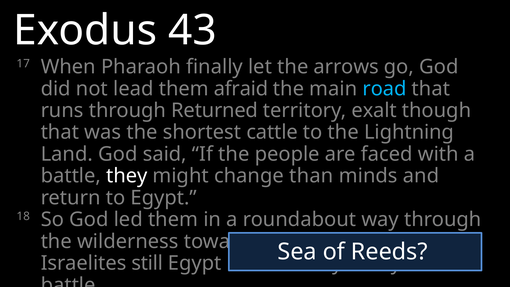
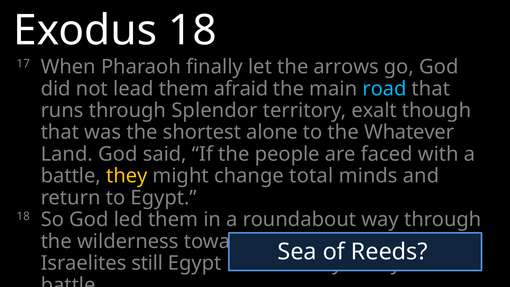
Exodus 43: 43 -> 18 (192, 30)
Returned: Returned -> Splendor (214, 110)
cattle: cattle -> alone (272, 132)
Lightning: Lightning -> Whatever (409, 132)
they colour: white -> yellow (127, 176)
than: than -> total (311, 176)
